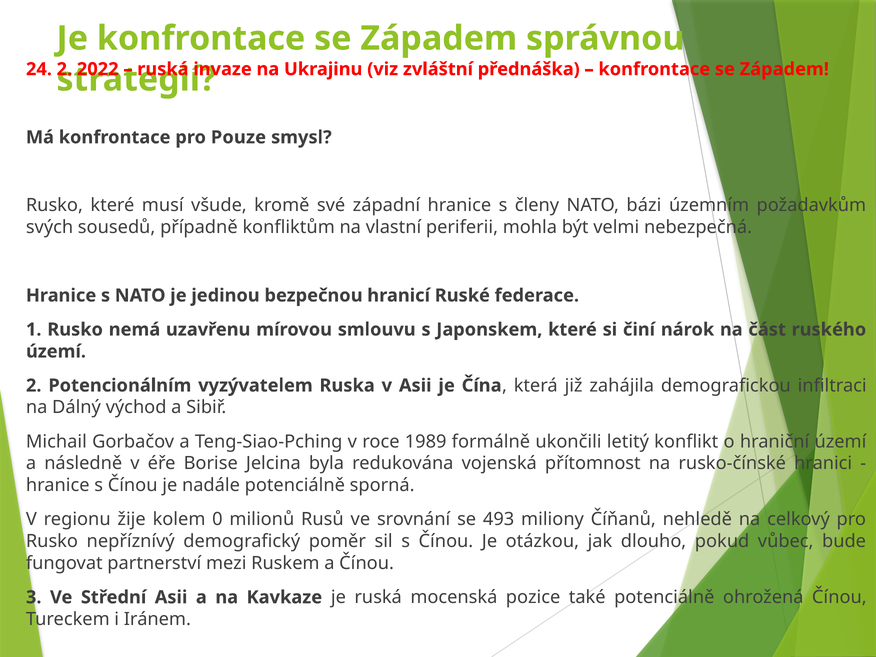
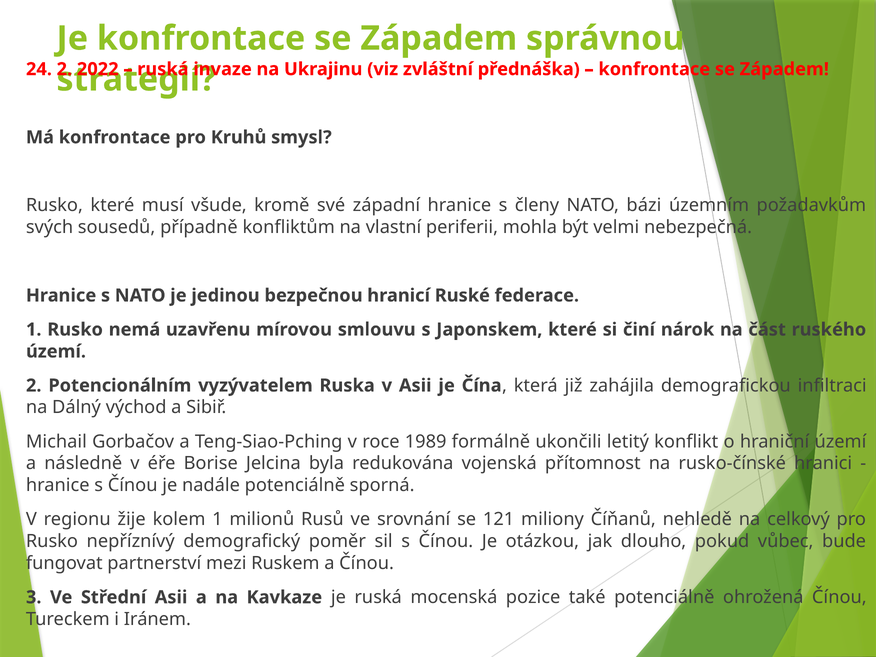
Pouze: Pouze -> Kruhů (239, 137)
kolem 0: 0 -> 1 (217, 519)
493: 493 -> 121 (499, 519)
